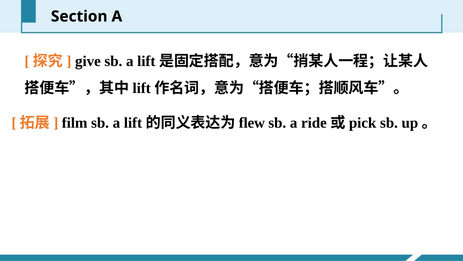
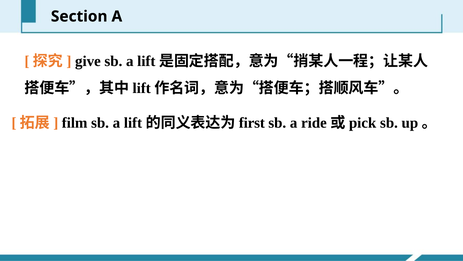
flew: flew -> first (252, 123)
